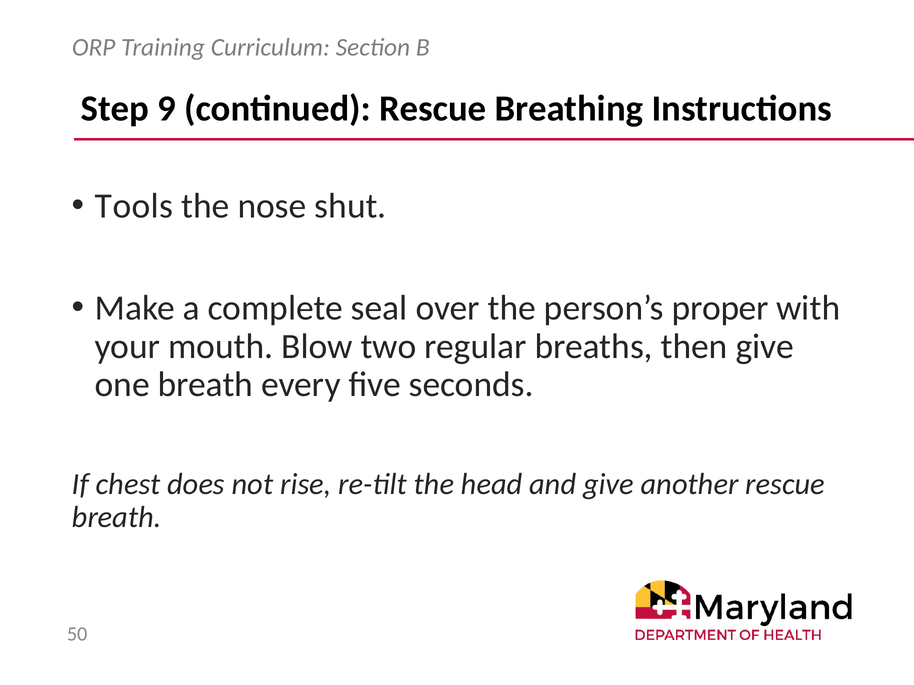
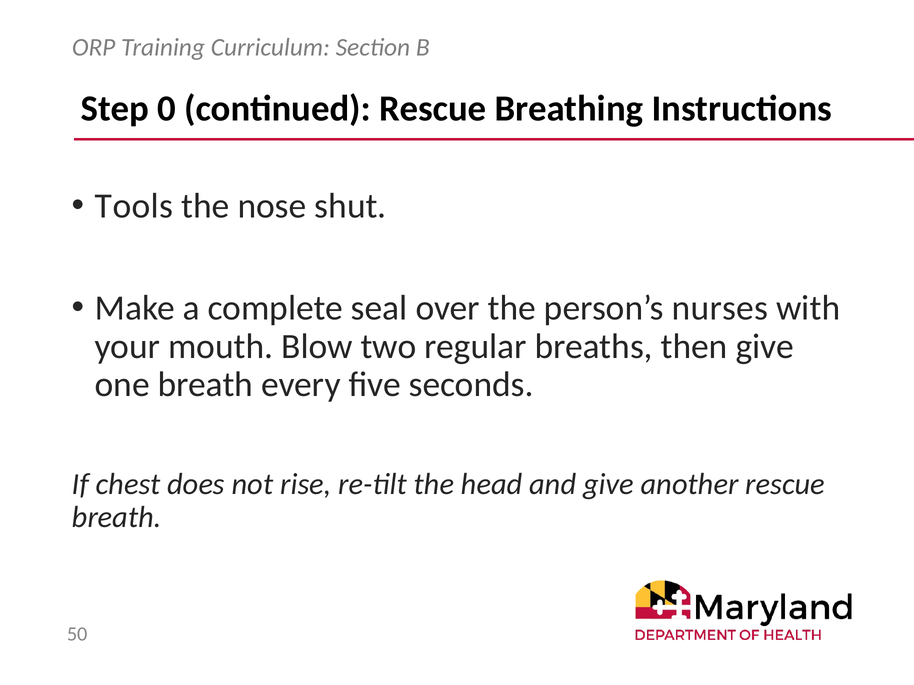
9: 9 -> 0 (166, 109)
proper: proper -> nurses (720, 308)
